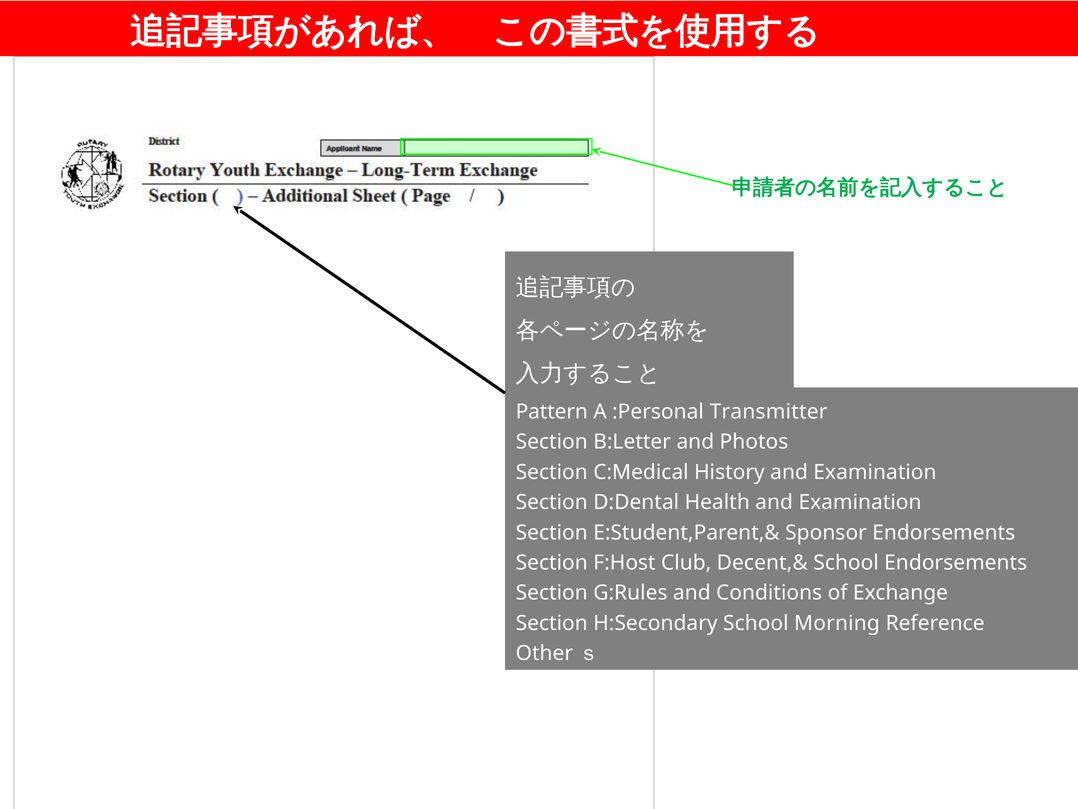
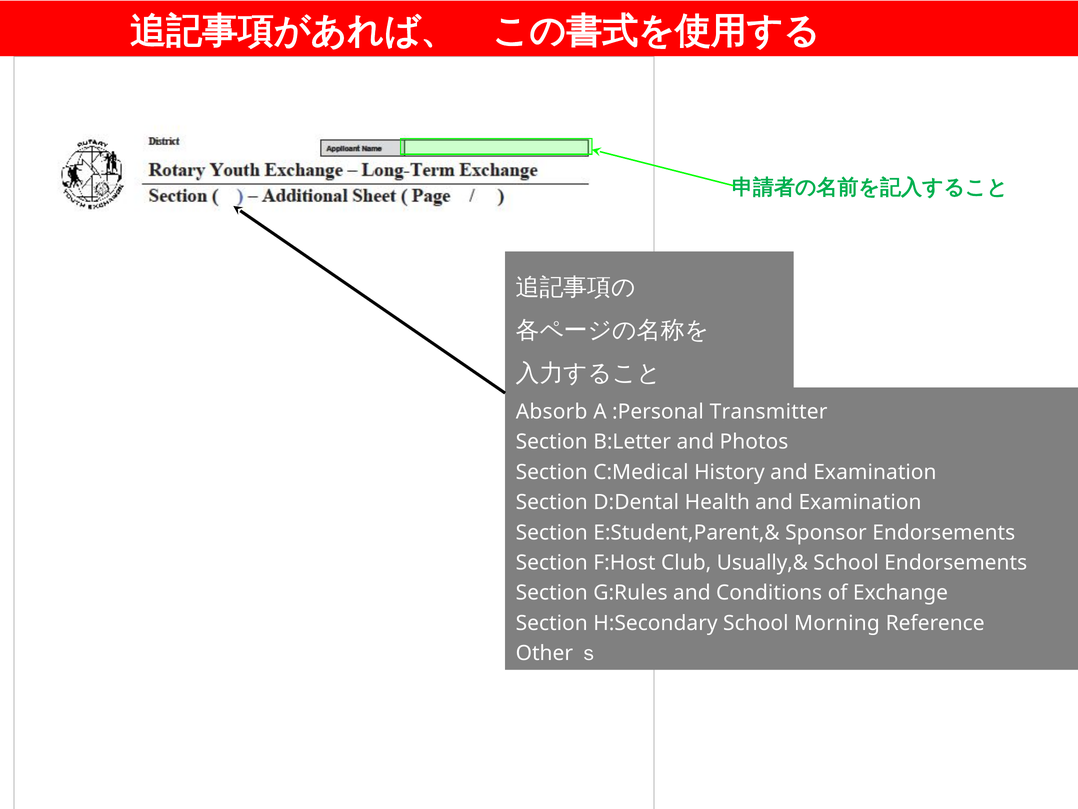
Pattern: Pattern -> Absorb (552, 412)
Decent,&: Decent,& -> Usually,& (762, 562)
